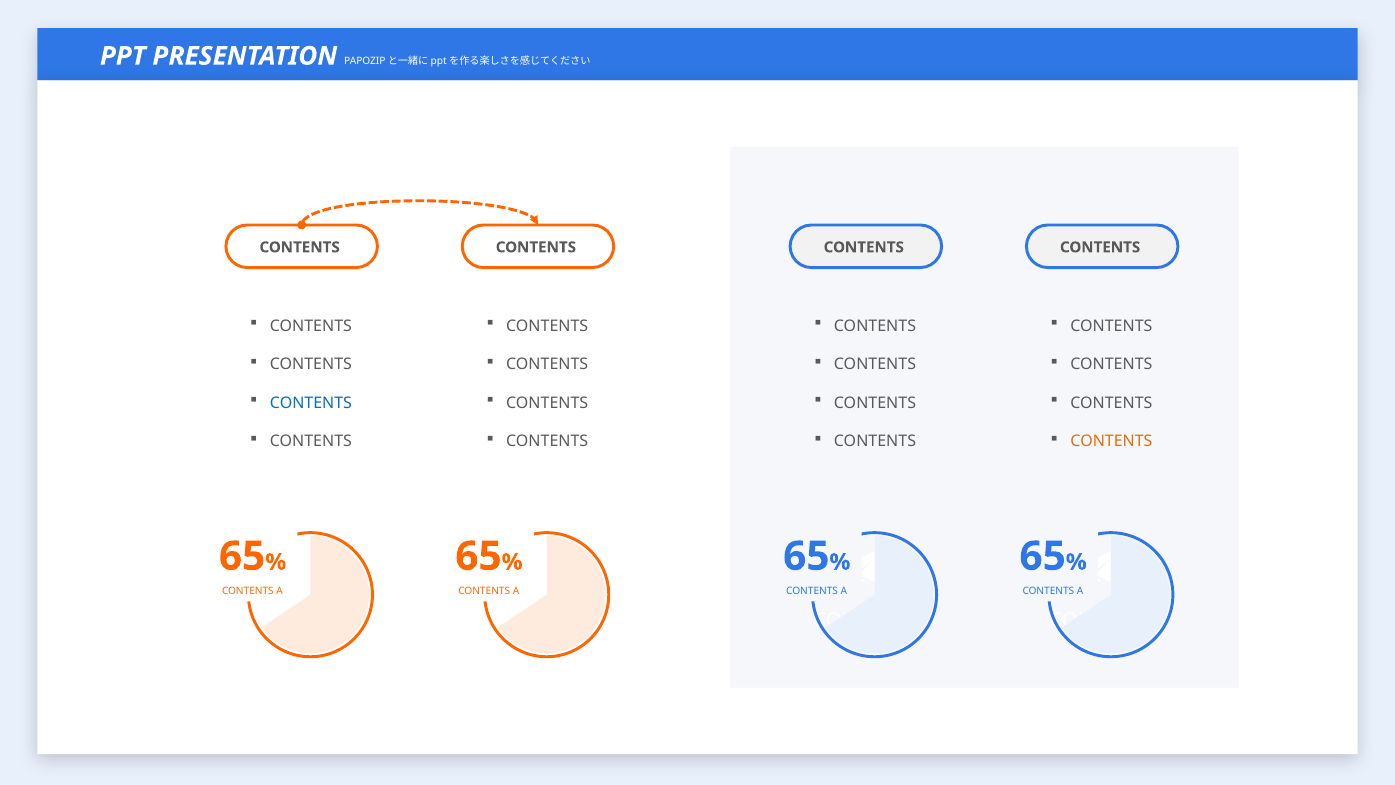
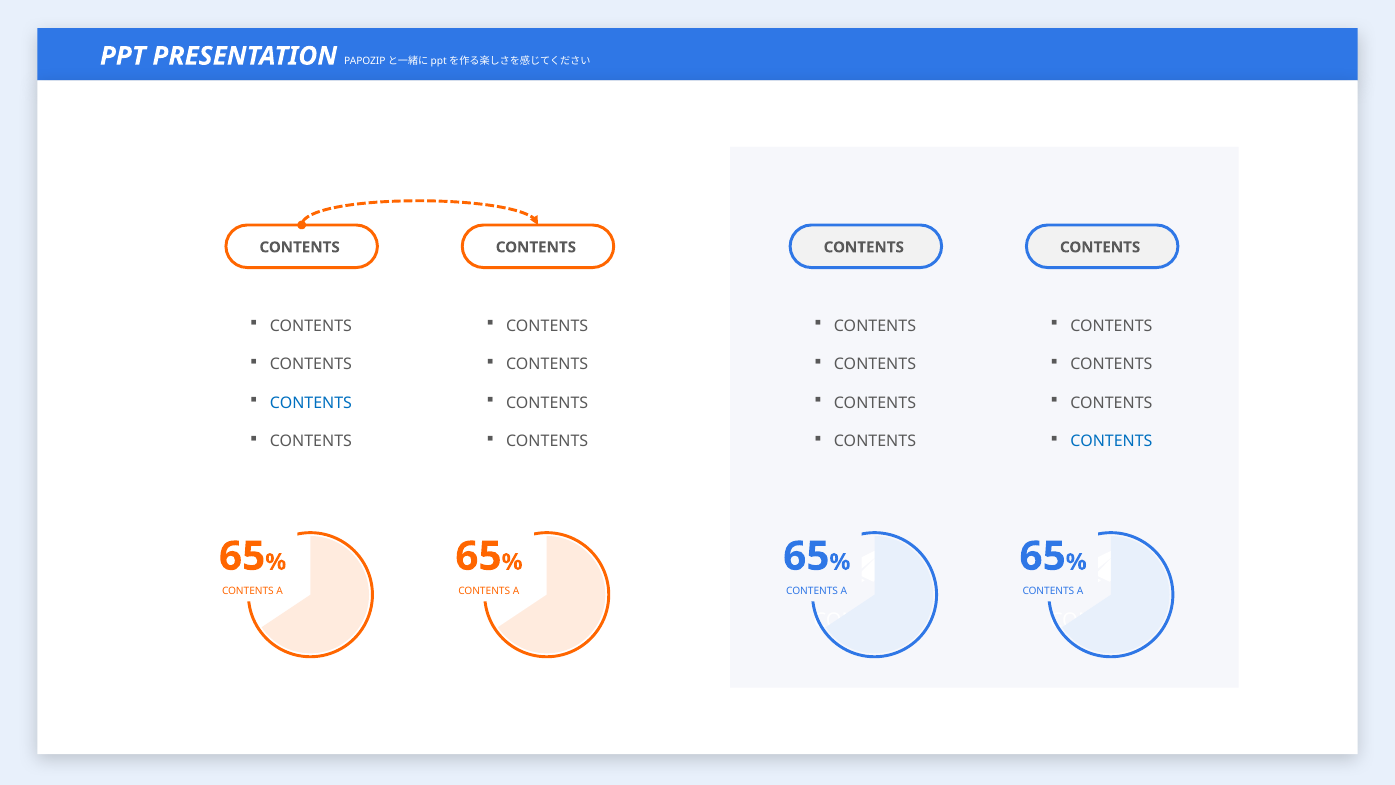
CONTENTS colour: orange -> blue (1111, 441)
